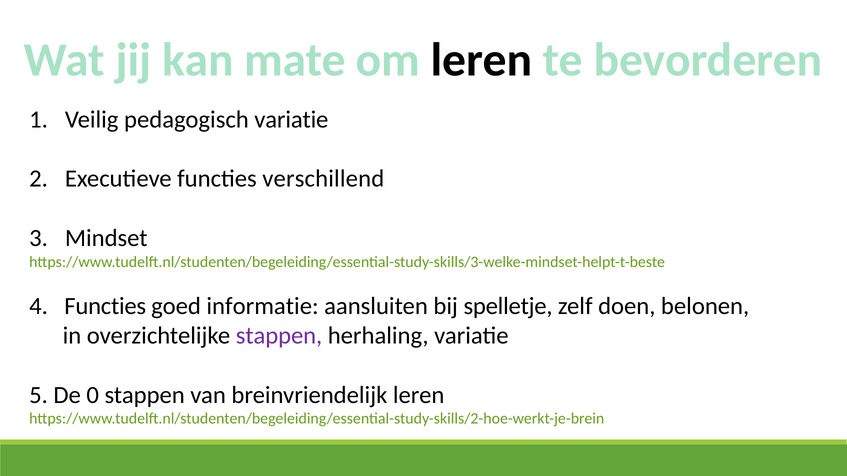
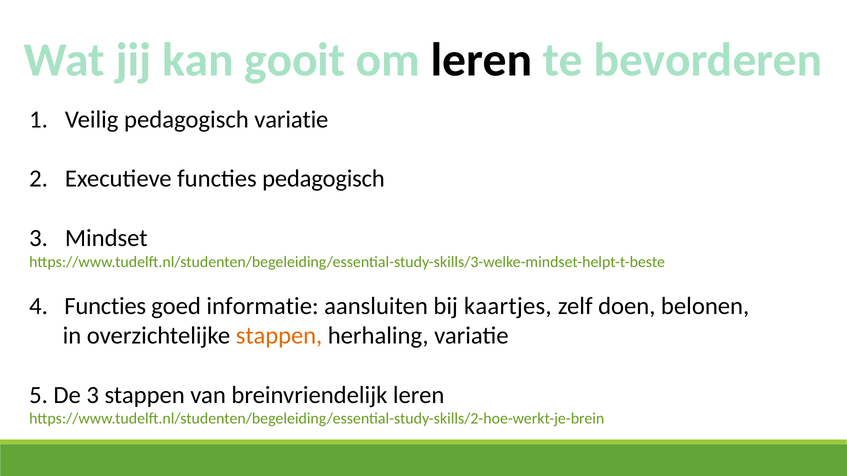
mate: mate -> gooit (295, 60)
functies verschillend: verschillend -> pedagogisch (323, 179)
spelletje: spelletje -> kaartjes (508, 306)
stappen colour: purple -> orange (279, 336)
De 0: 0 -> 3 (93, 395)
